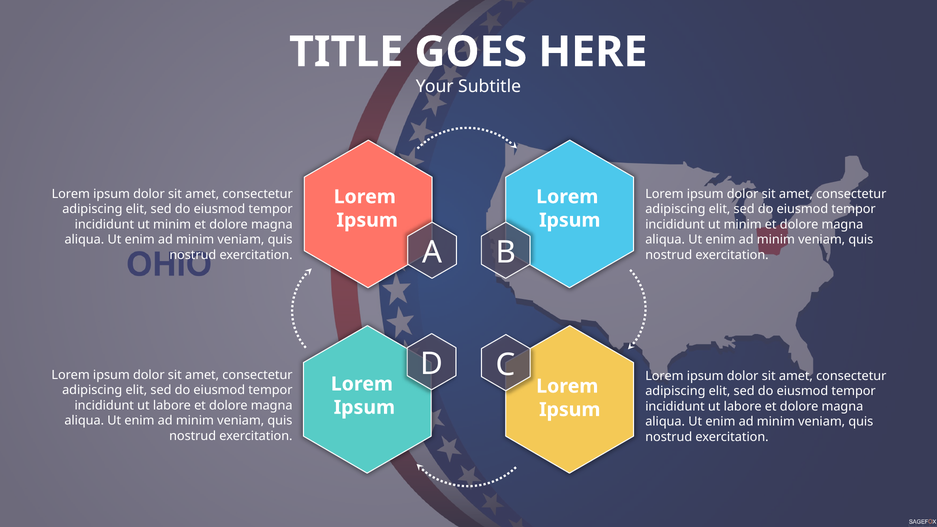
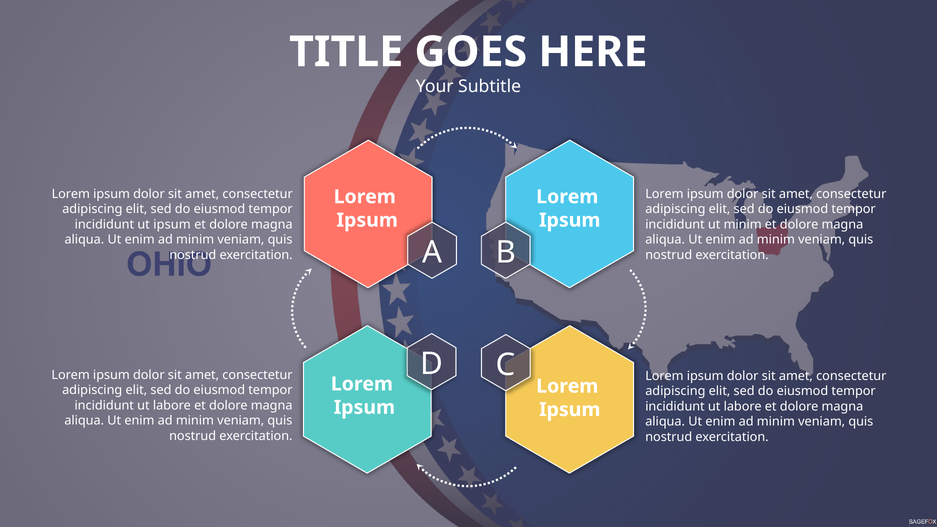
minim: minim -> ipsum (172, 224)
